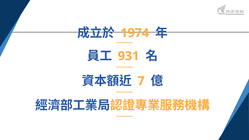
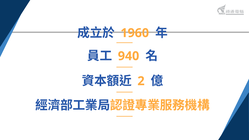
1974: 1974 -> 1960 (135, 33)
931: 931 -> 940 (129, 56)
7: 7 -> 2 (141, 81)
